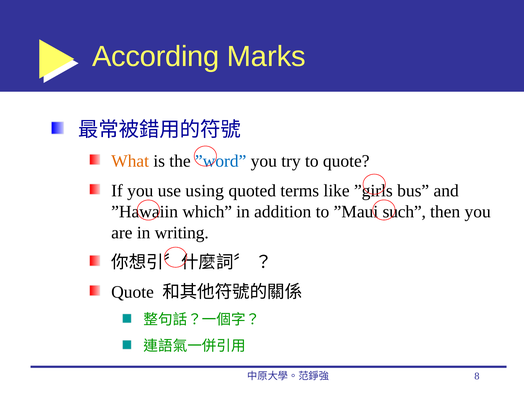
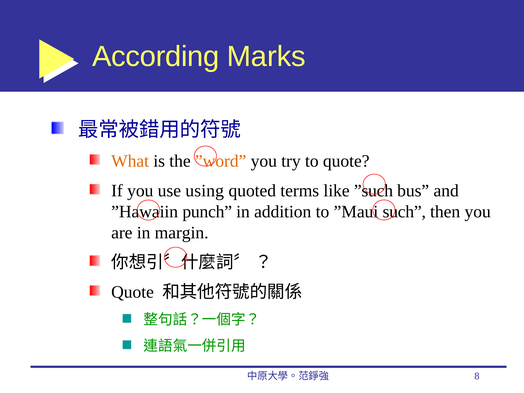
”word colour: blue -> orange (221, 161)
”girls: ”girls -> ”such (373, 191)
which: which -> punch (207, 212)
writing: writing -> margin (182, 233)
